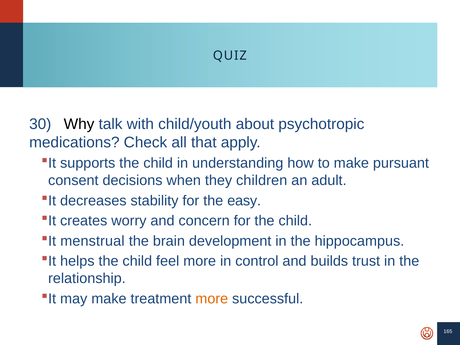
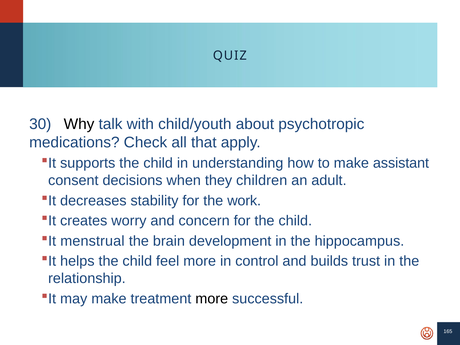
pursuant: pursuant -> assistant (401, 163)
easy: easy -> work (244, 201)
more colour: orange -> black (212, 299)
